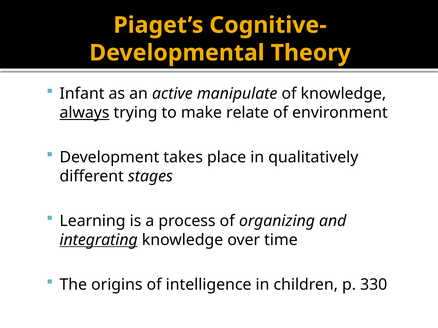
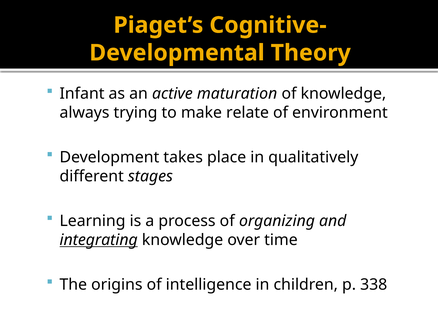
manipulate: manipulate -> maturation (237, 94)
always underline: present -> none (84, 113)
330: 330 -> 338 (374, 285)
